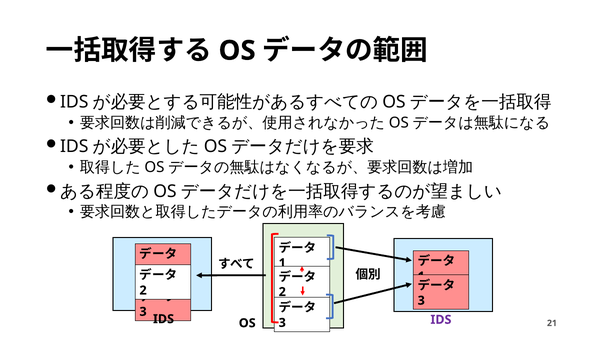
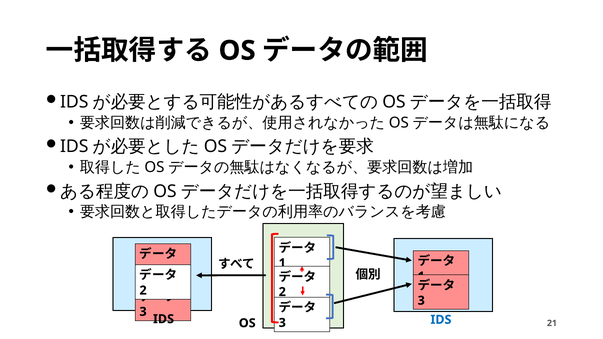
IDS colour: purple -> blue (441, 320)
